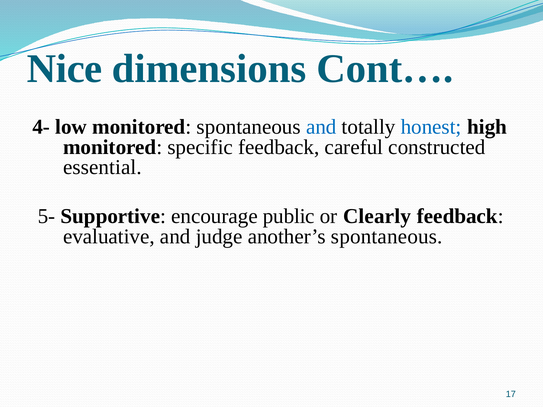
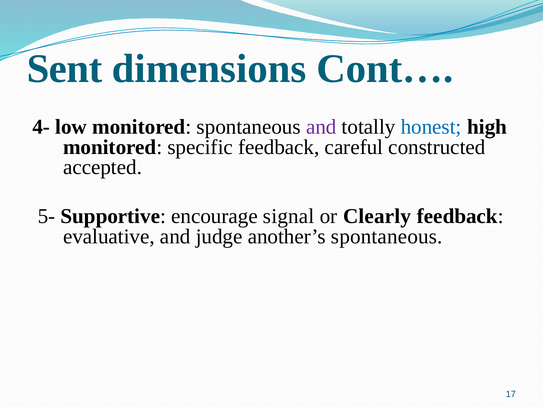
Nice: Nice -> Sent (65, 69)
and colour: blue -> purple (321, 127)
essential: essential -> accepted (103, 167)
public: public -> signal (289, 216)
